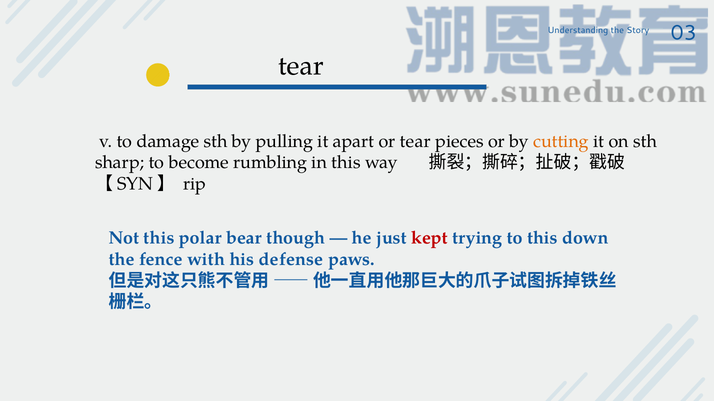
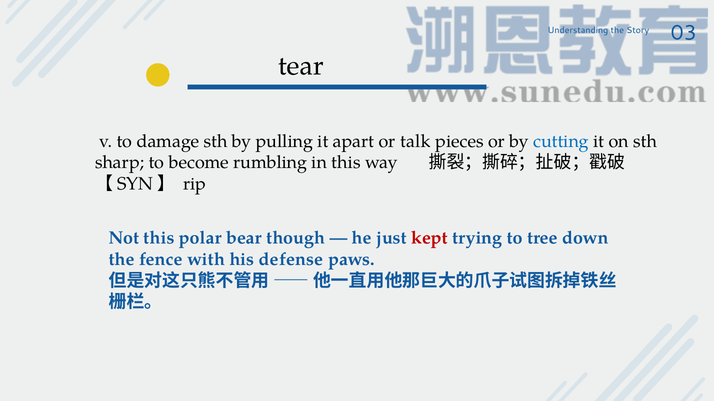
or tear: tear -> talk (415, 141)
cutting colour: orange -> blue (561, 141)
to this: this -> tree (542, 238)
